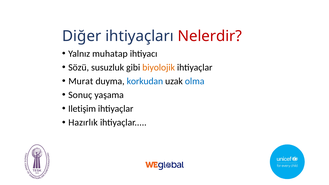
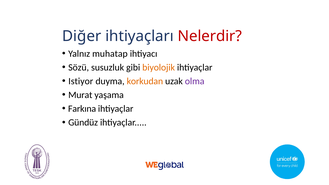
Murat: Murat -> Istiyor (81, 81)
korkudan colour: blue -> orange (145, 81)
olma colour: blue -> purple (195, 81)
Sonuç: Sonuç -> Murat (80, 95)
Iletişim: Iletişim -> Farkına (82, 109)
Hazırlık: Hazırlık -> Gündüz (83, 123)
